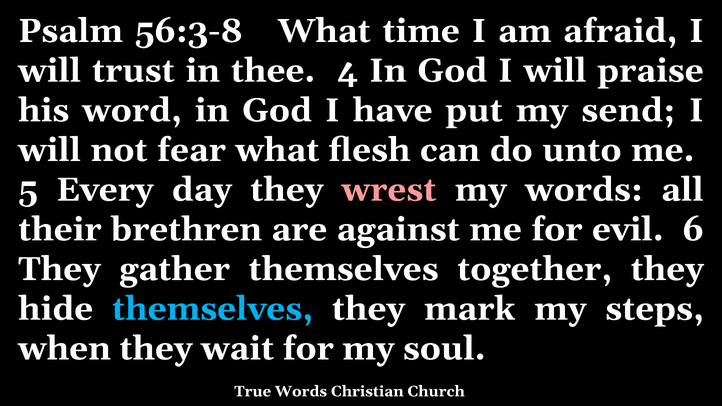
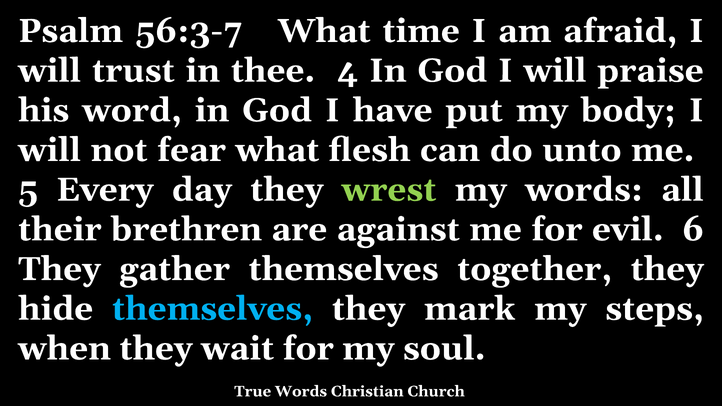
56:3-8: 56:3-8 -> 56:3-7 (189, 31)
send: send -> body (628, 110)
wrest colour: pink -> light green (389, 190)
